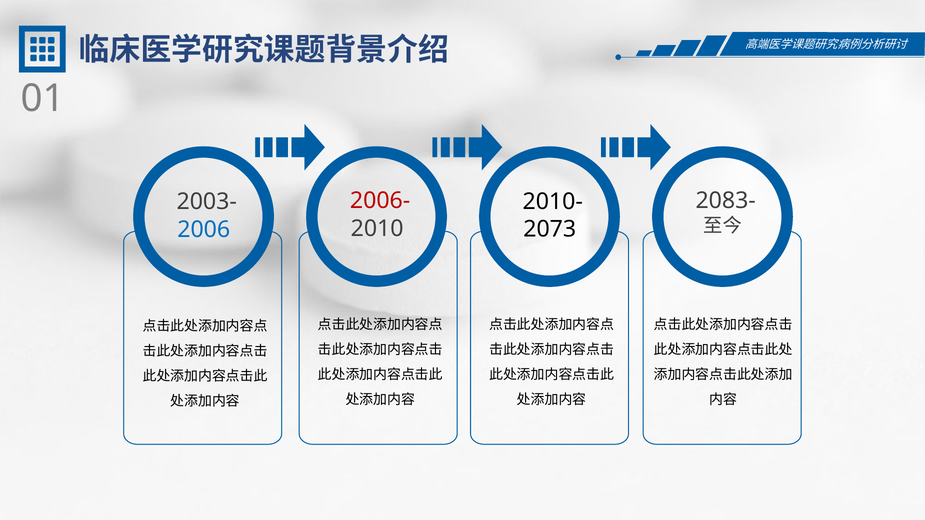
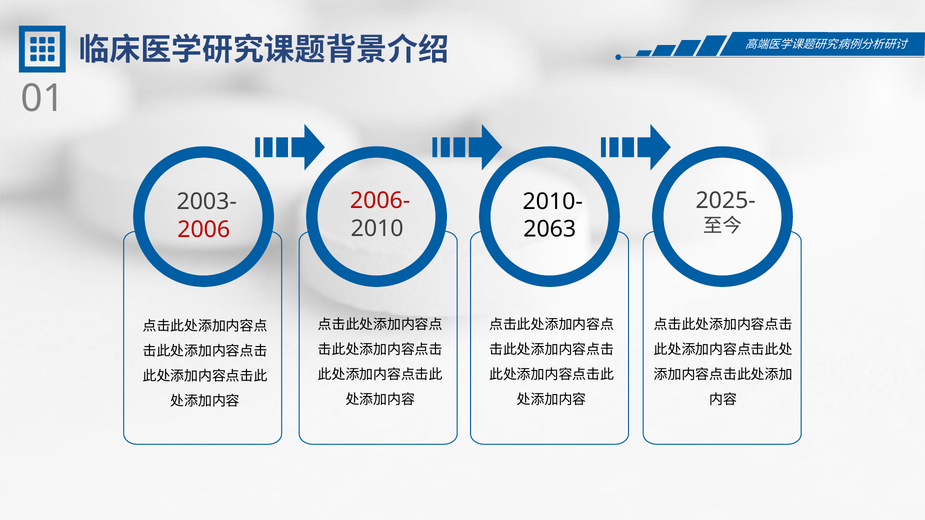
2083-: 2083- -> 2025- (726, 201)
2073: 2073 -> 2063 (550, 229)
2006 colour: blue -> red (204, 230)
